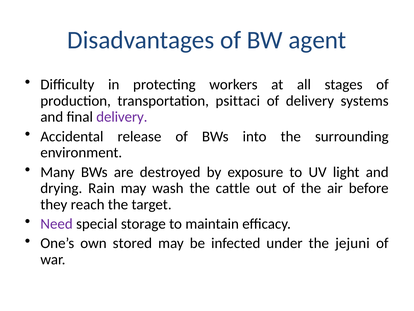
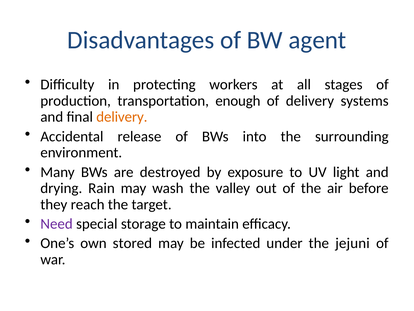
psittaci: psittaci -> enough (238, 101)
delivery colour: purple -> orange (122, 117)
cattle: cattle -> valley (233, 188)
